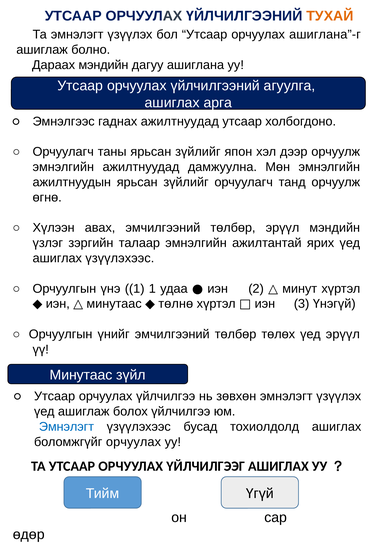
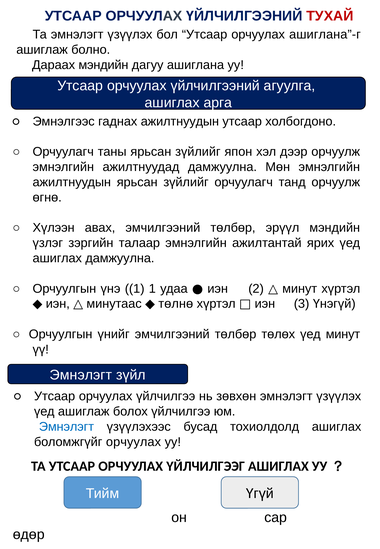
ТУХАЙ colour: orange -> red (330, 16)
гаднах ажилтнуудад: ажилтнуудад -> ажилтнуудын (180, 121)
ашиглах үзүүлэхээс: үзүүлэхээс -> дамжуулна (120, 258)
үед эрүүл: эрүүл -> минут (343, 334)
Минутаас: Минутаас -> Эмнэлэгт (81, 375)
